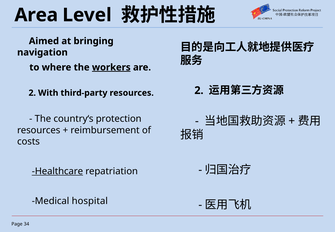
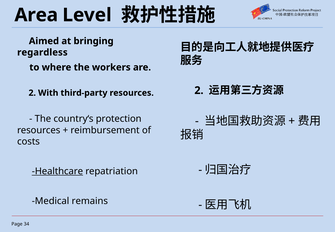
navigation: navigation -> regardless (42, 52)
workers underline: present -> none (111, 67)
hospital: hospital -> remains (90, 201)
